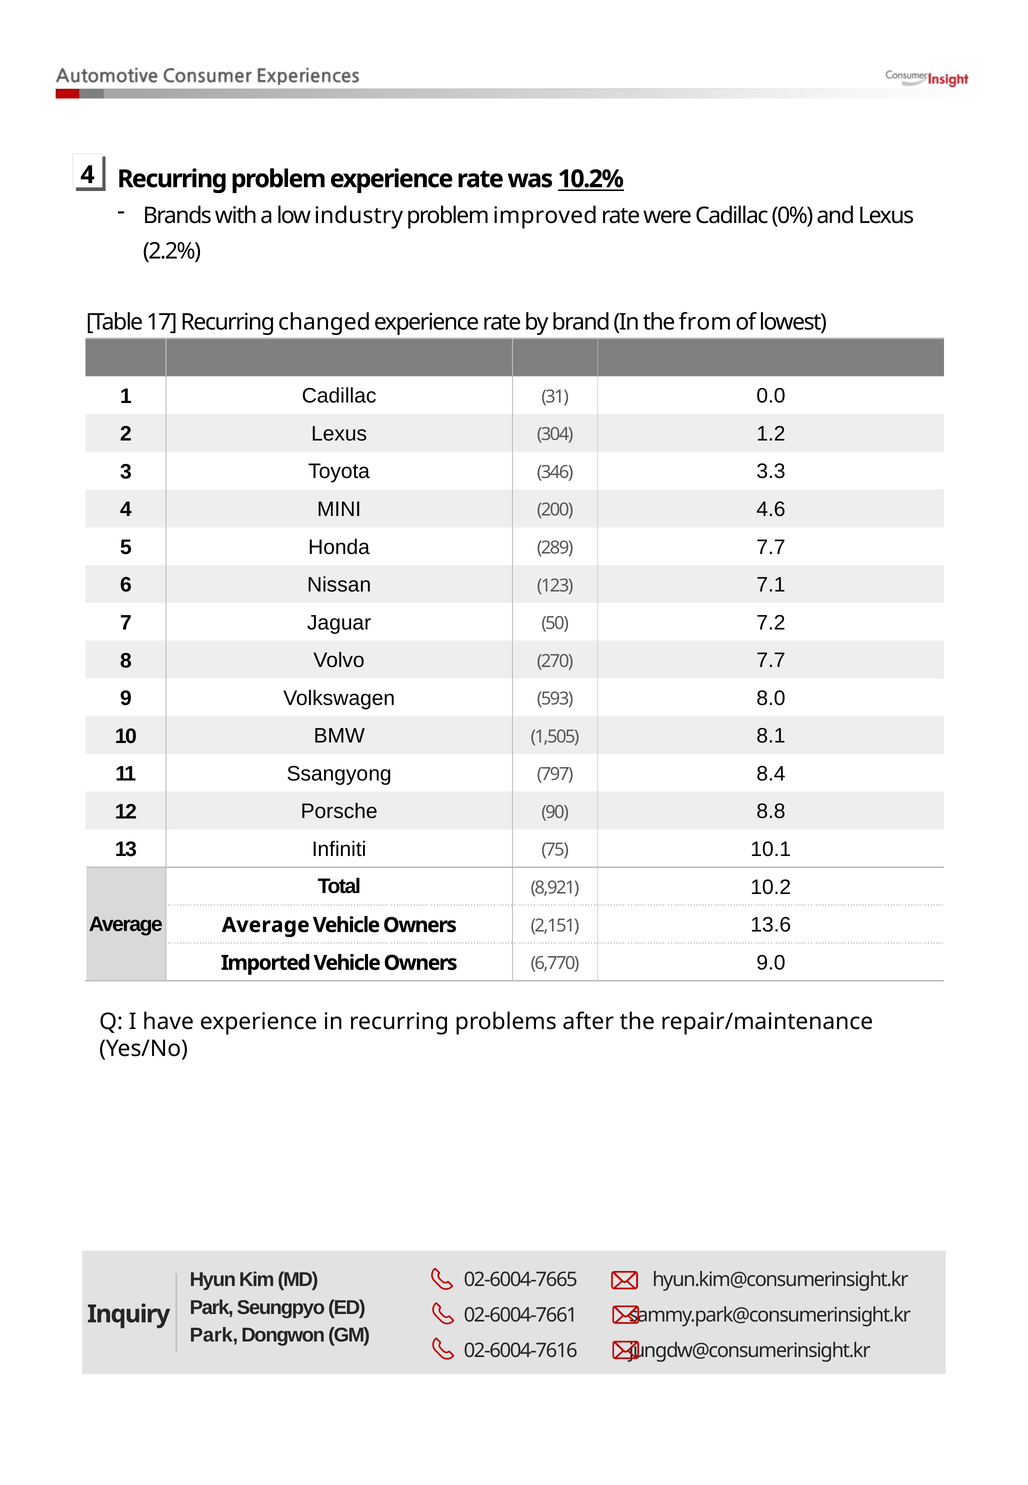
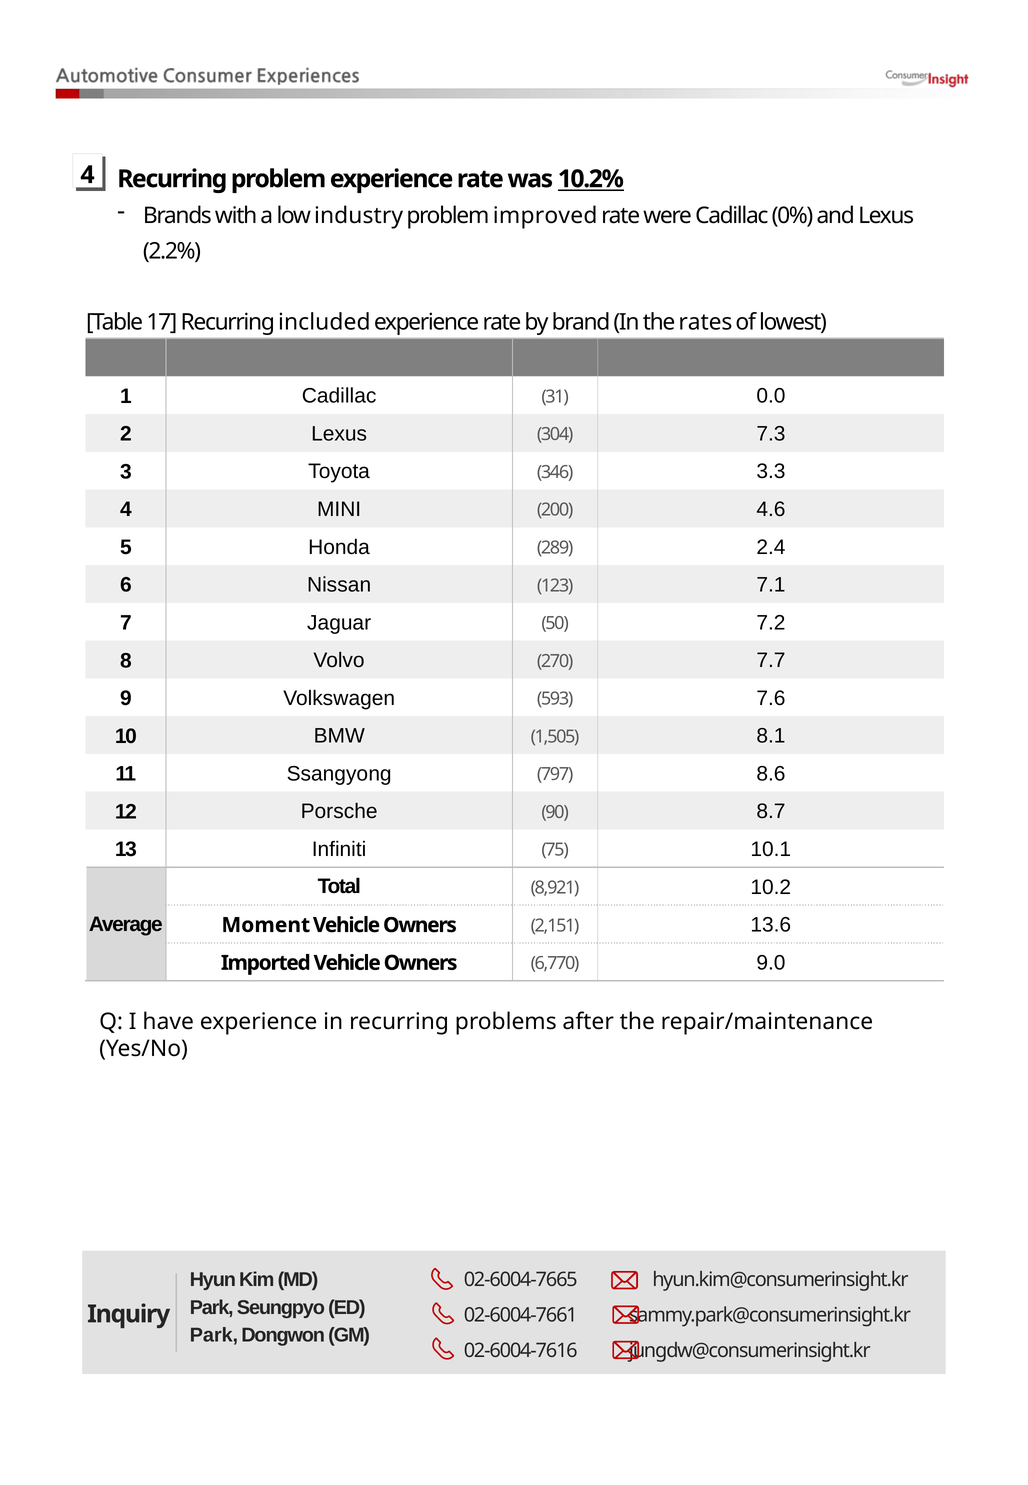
changed: changed -> included (324, 322)
from: from -> rates (705, 322)
1.2: 1.2 -> 7.3 (771, 434)
289 7.7: 7.7 -> 2.4 (771, 547)
8.0: 8.0 -> 7.6 (771, 698)
8.4: 8.4 -> 8.6 (771, 774)
8.8: 8.8 -> 8.7 (771, 811)
Average: Average -> Moment (266, 925)
